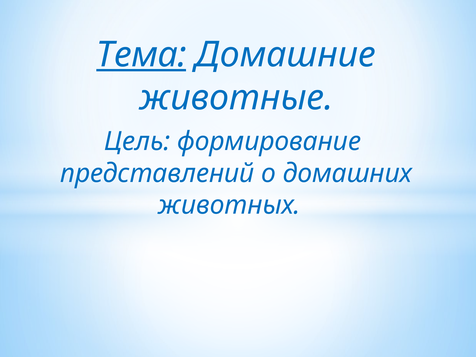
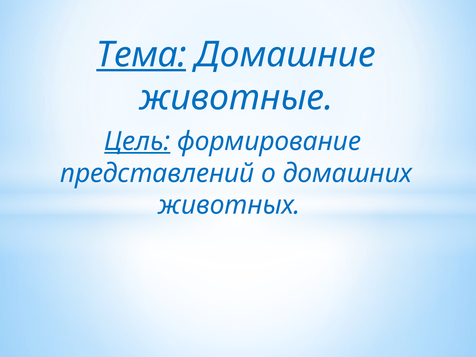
Цель underline: none -> present (137, 142)
